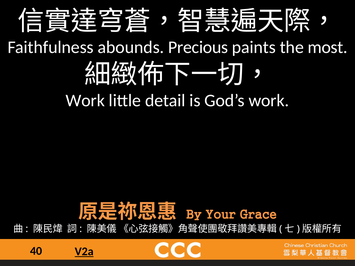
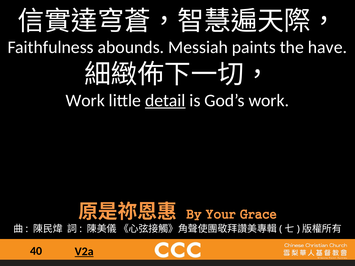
Precious: Precious -> Messiah (198, 47)
most: most -> have (327, 47)
detail underline: none -> present (165, 101)
